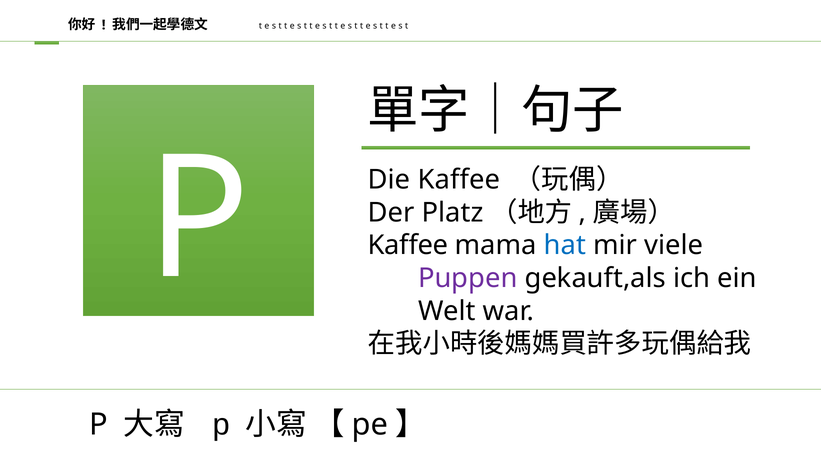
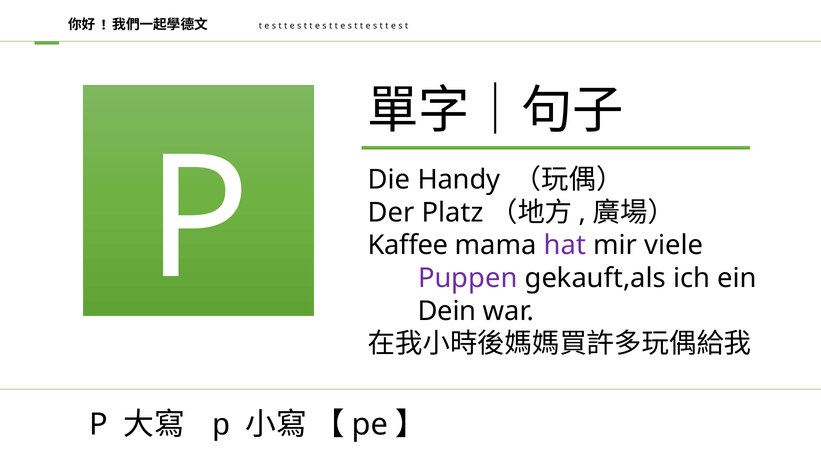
Die Kaffee: Kaffee -> Handy (459, 180)
hat colour: blue -> purple (565, 245)
Welt: Welt -> Dein (447, 311)
